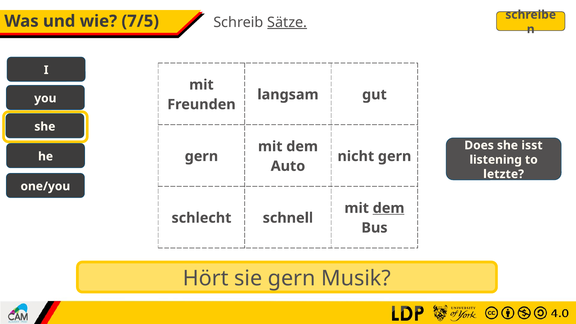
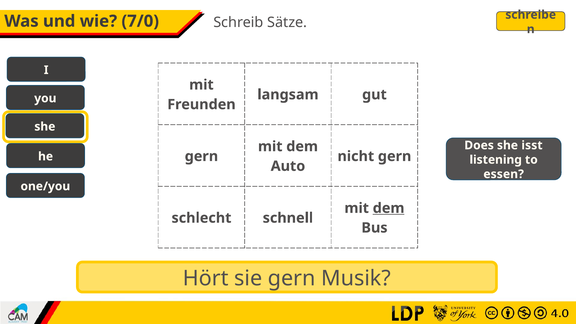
Sätze underline: present -> none (287, 22)
7/5: 7/5 -> 7/0 (140, 21)
letzte: letzte -> essen (504, 174)
